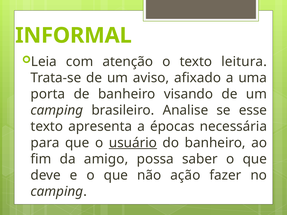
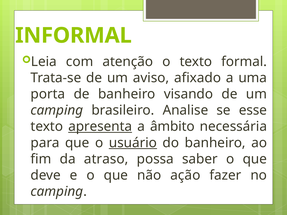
leitura: leitura -> formal (244, 62)
apresenta underline: none -> present (100, 127)
épocas: épocas -> âmbito (172, 127)
amigo: amigo -> atraso (106, 159)
